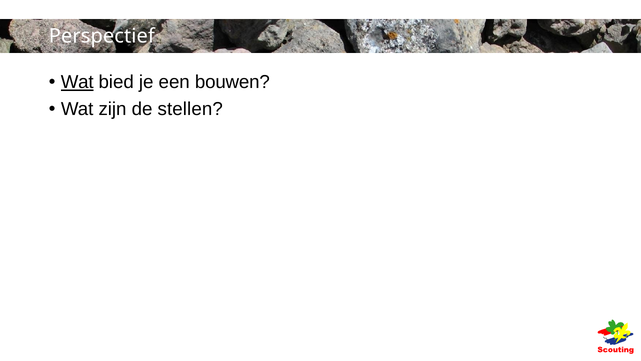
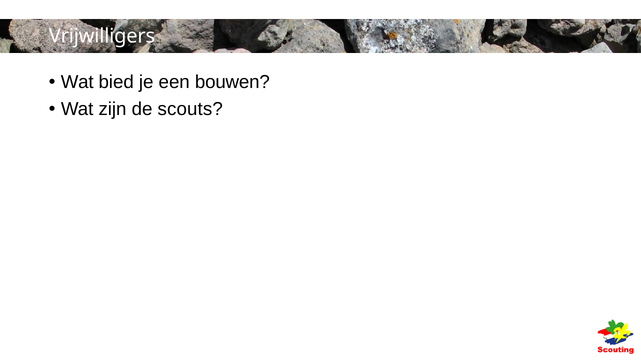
Perspectief: Perspectief -> Vrijwilligers (102, 36)
Wat underline: present -> none (77, 82)
stellen: stellen -> scouts (190, 109)
